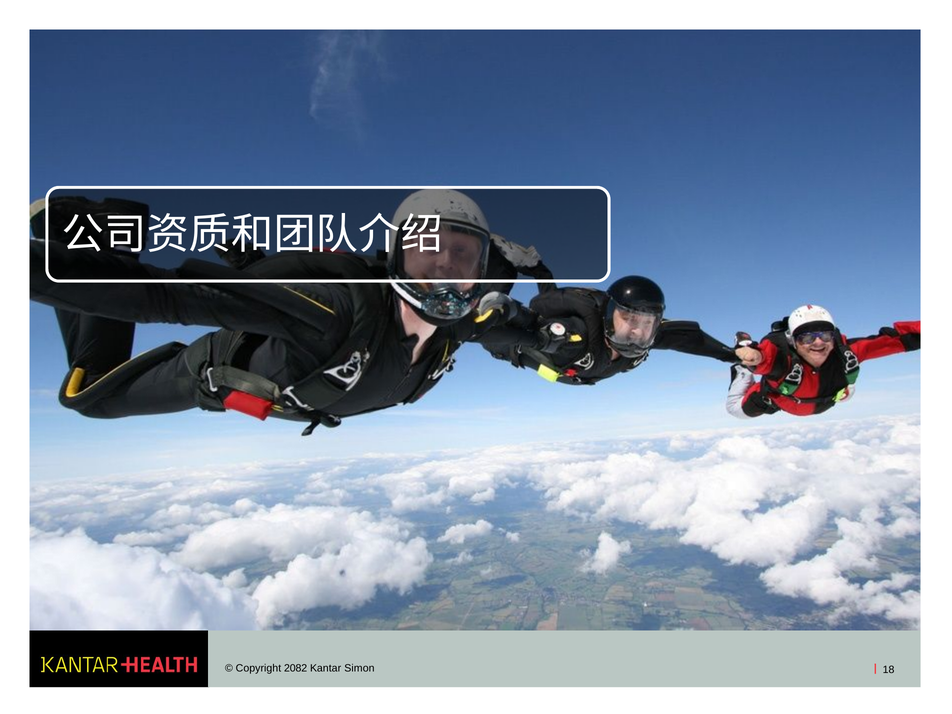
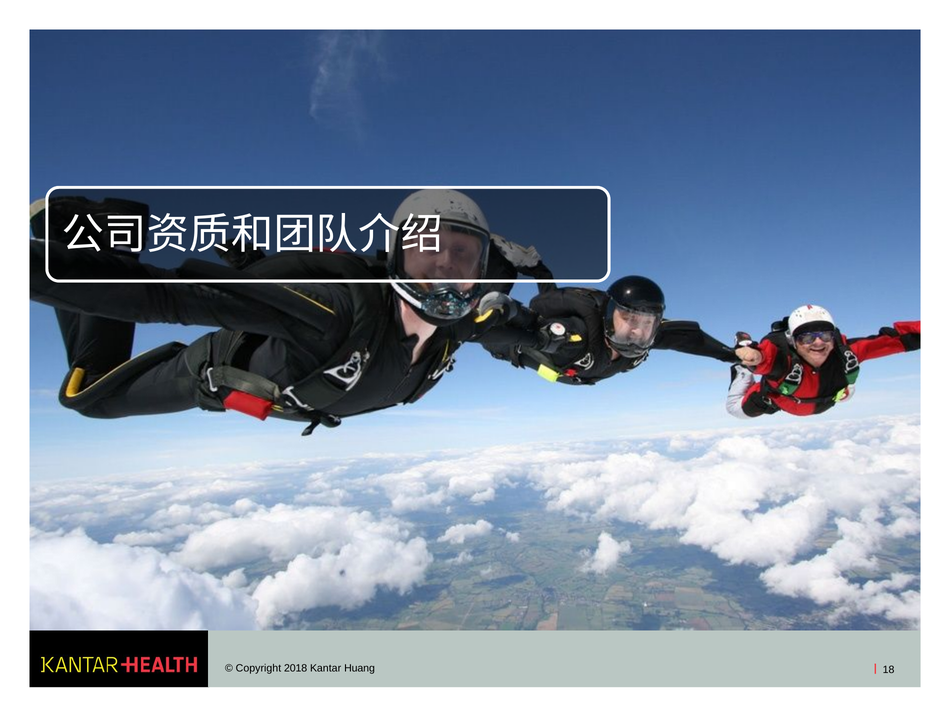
2082: 2082 -> 2018 (296, 668)
Simon: Simon -> Huang (360, 668)
